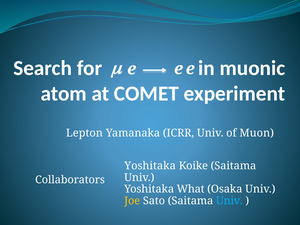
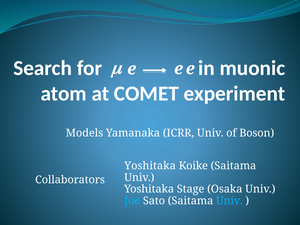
Lepton: Lepton -> Models (84, 133)
Muon: Muon -> Boson (257, 133)
What: What -> Stage (191, 189)
Joe colour: yellow -> light blue (132, 201)
